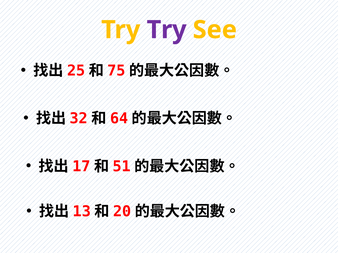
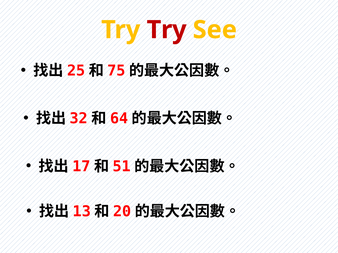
Try colour: purple -> red (167, 30)
